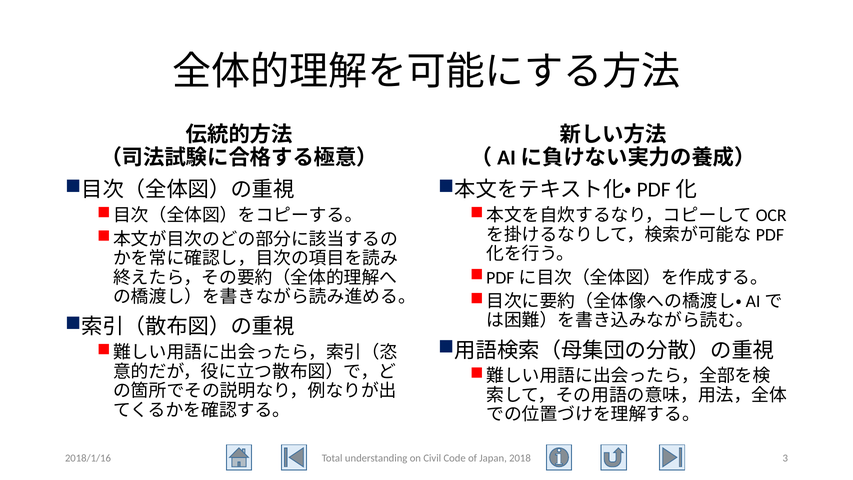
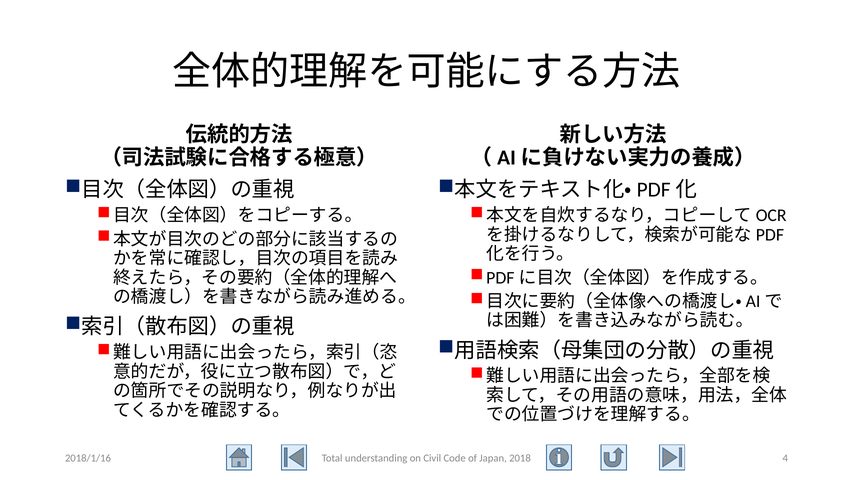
3: 3 -> 4 (785, 458)
